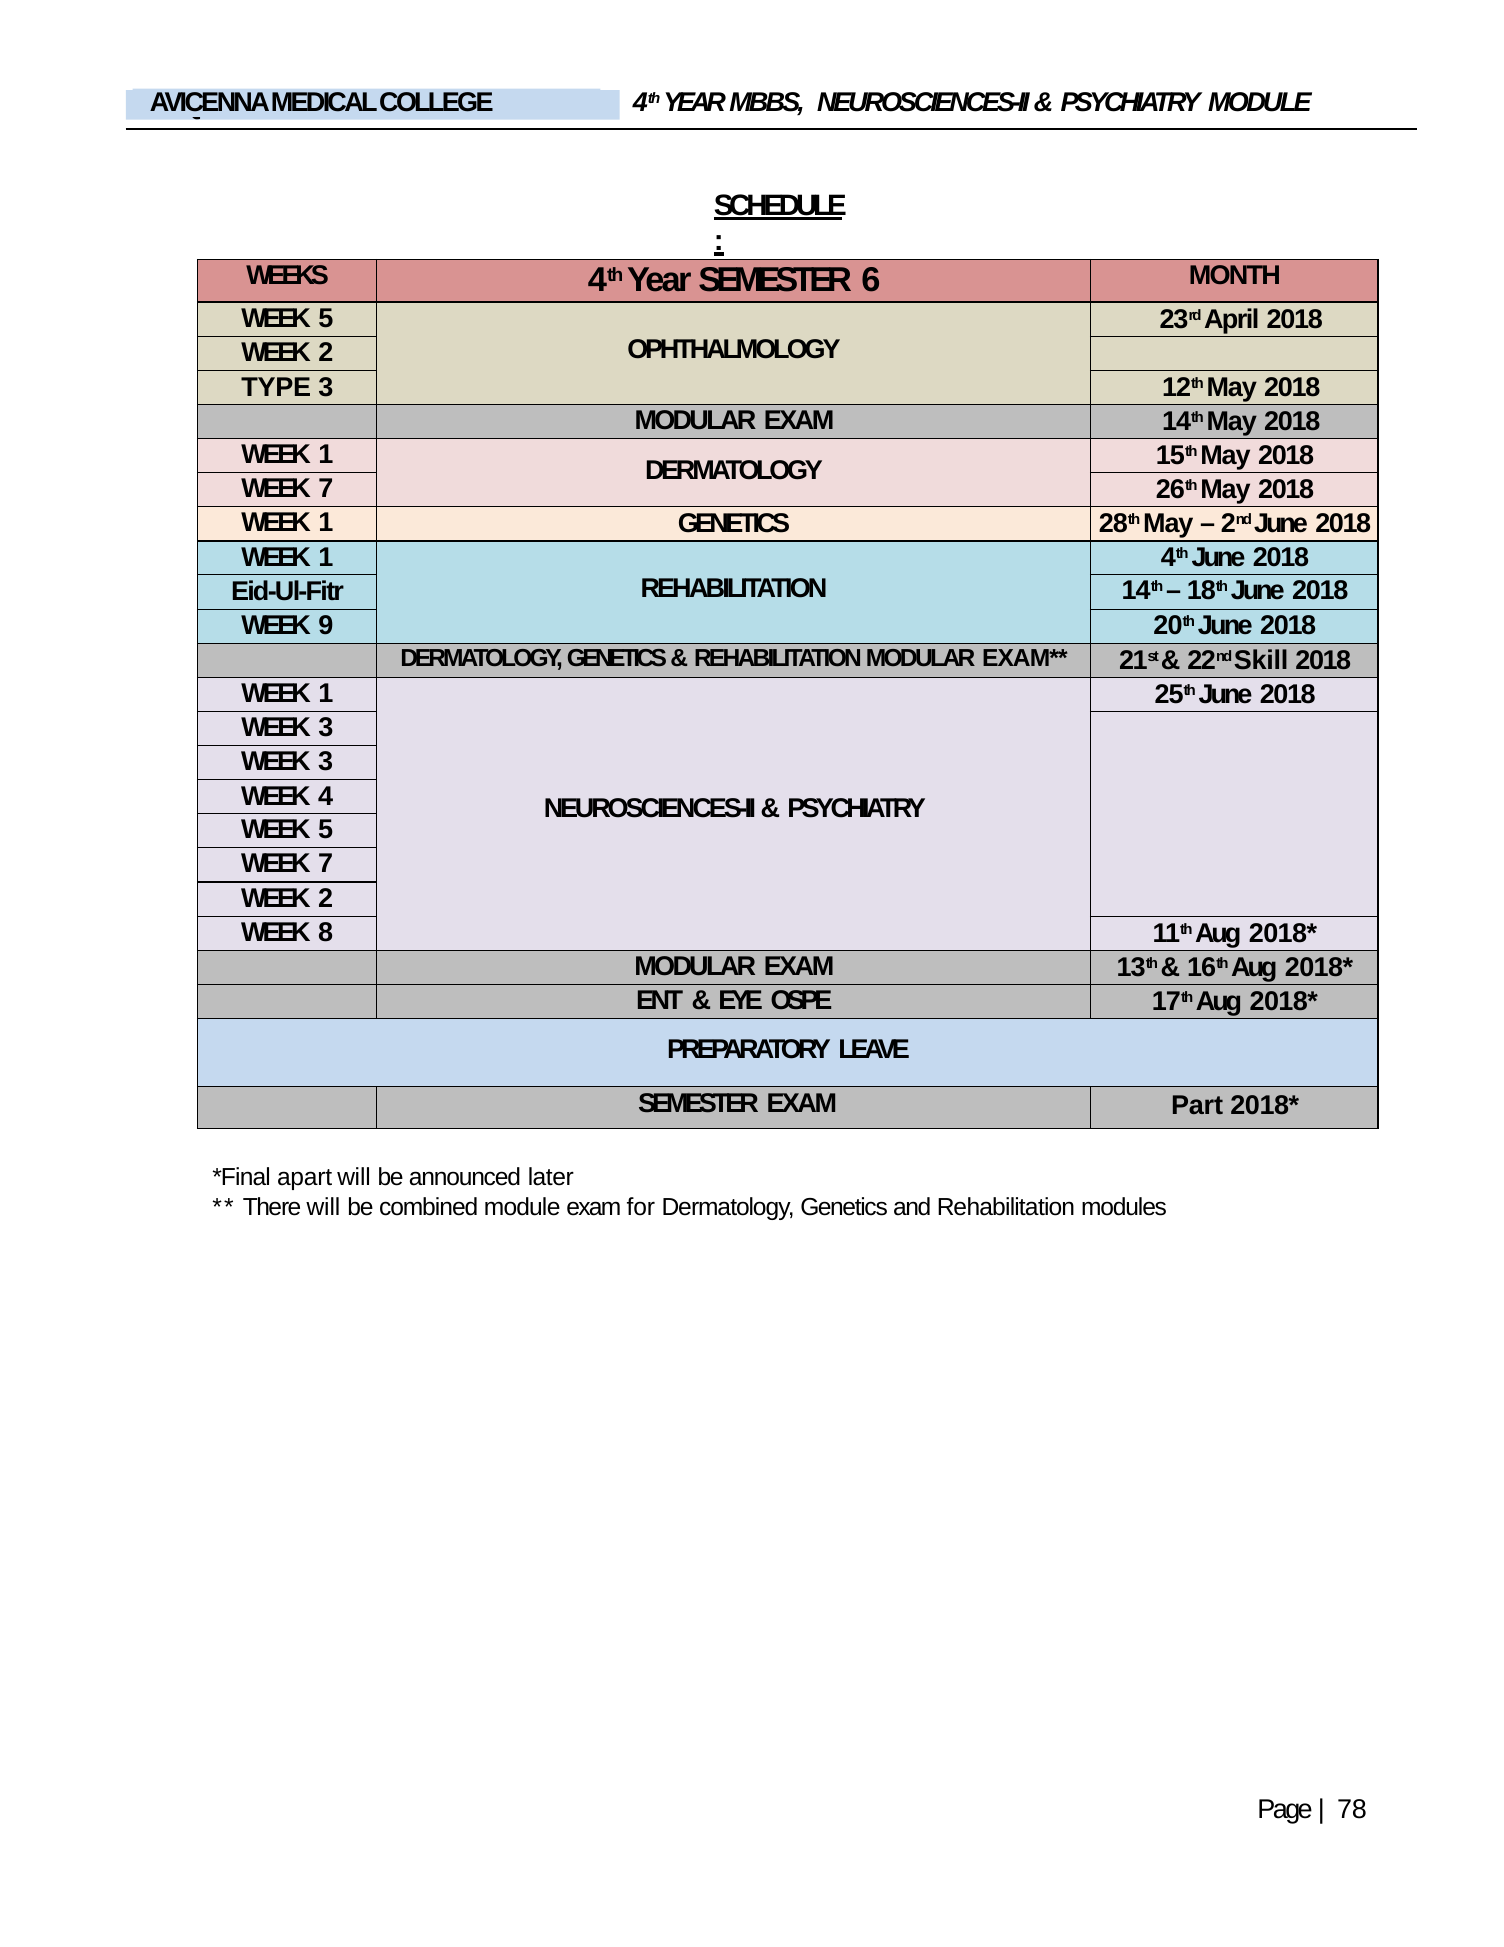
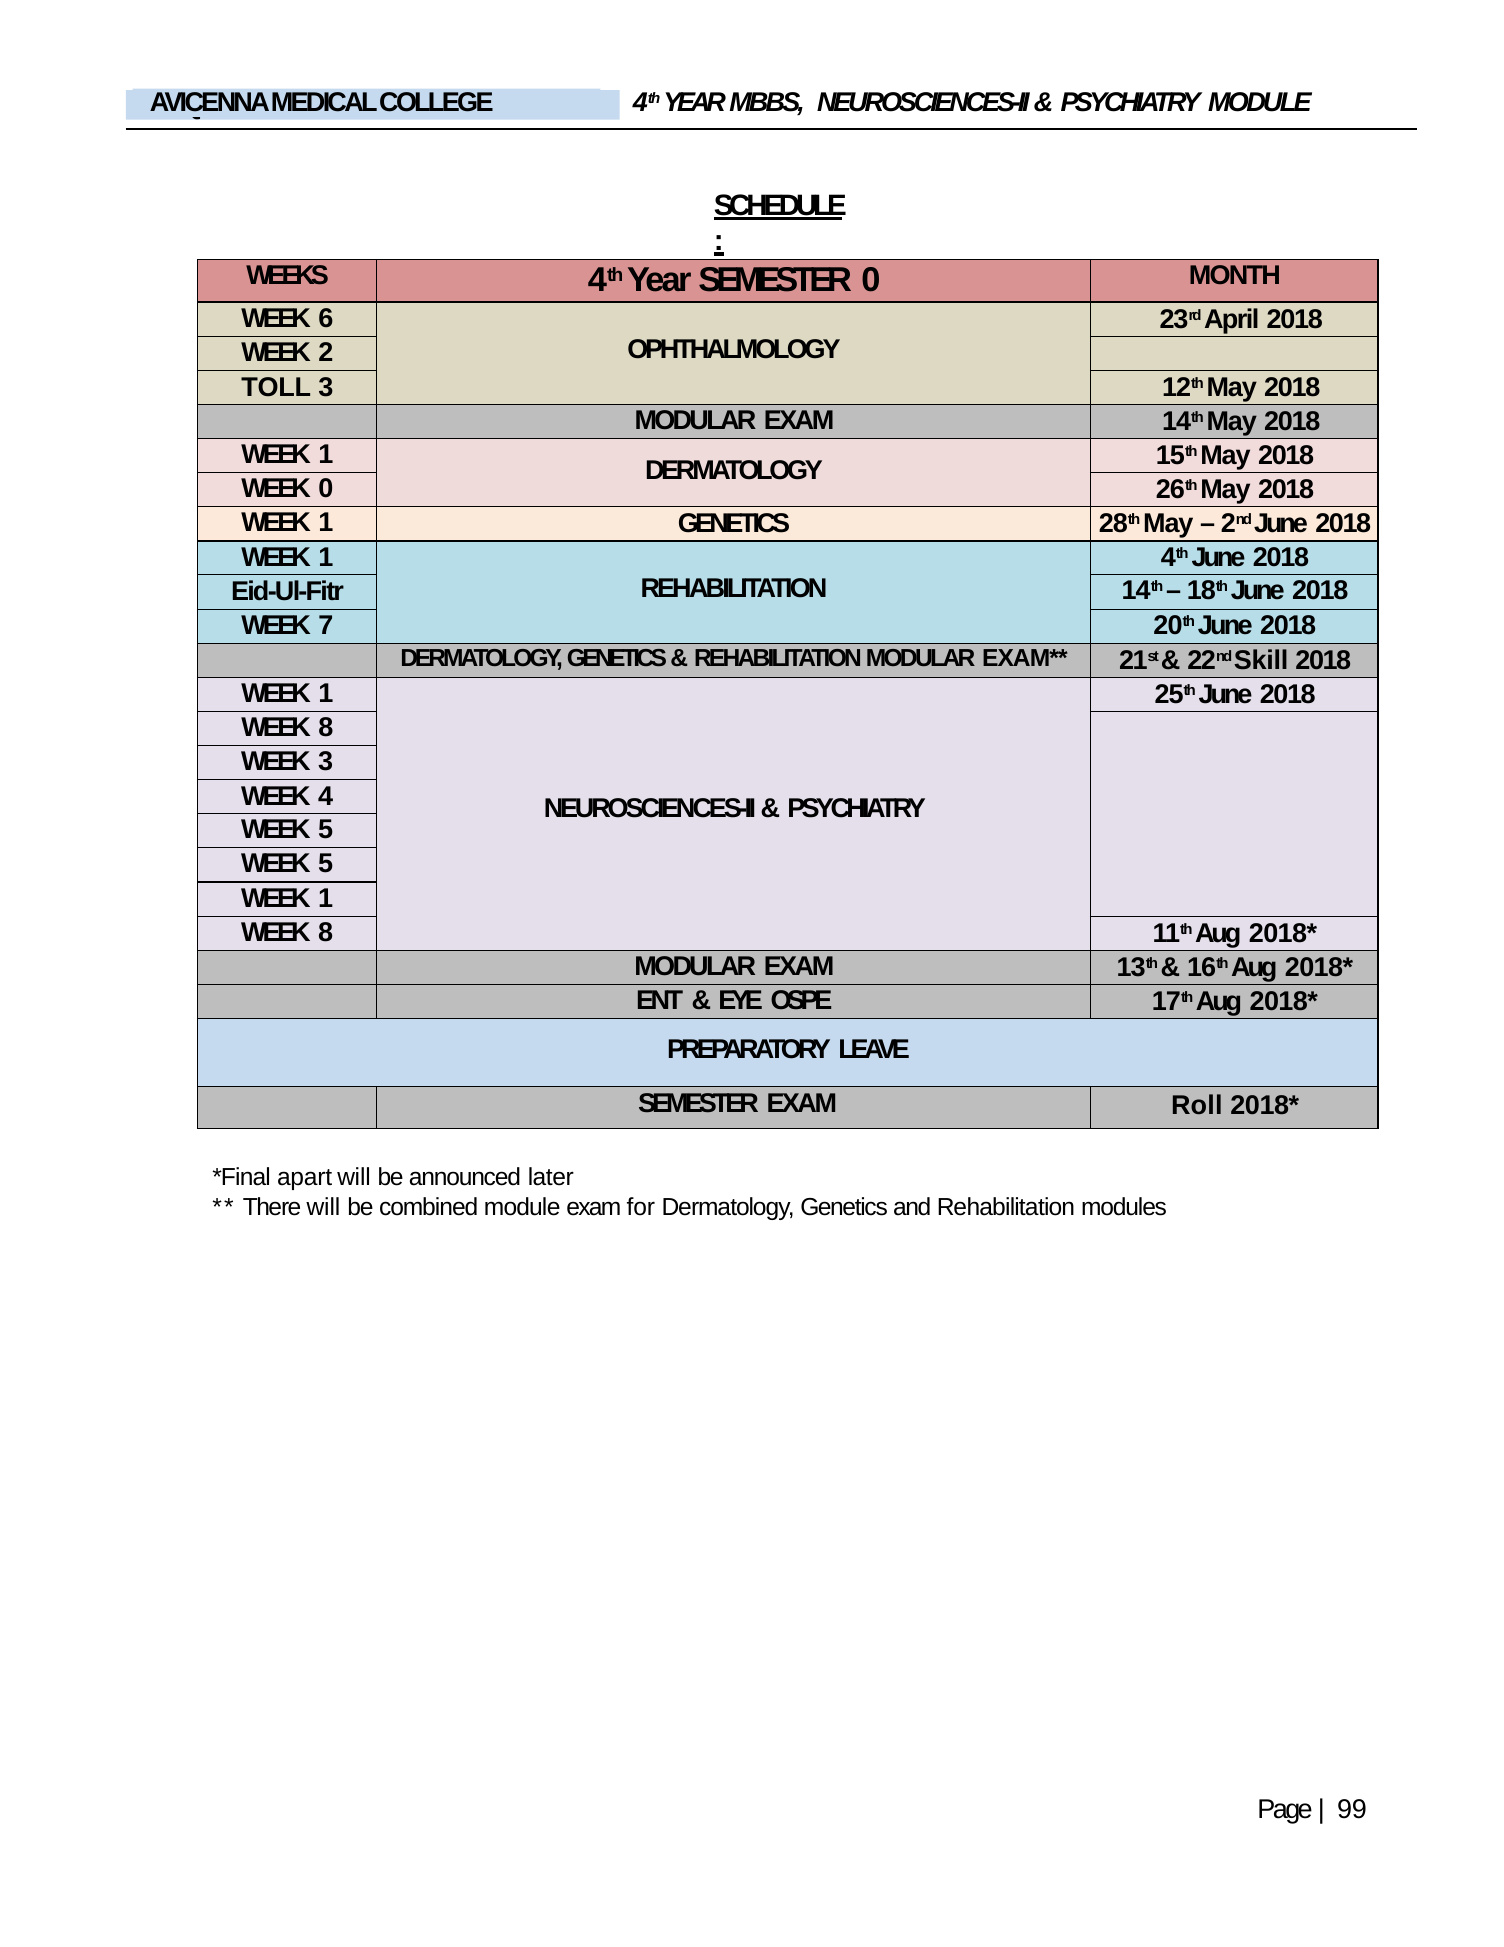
SEMESTER 6: 6 -> 0 (871, 280)
5: 5 -> 6 (326, 318)
TYPE: TYPE -> TOLL (276, 387)
7: 7 -> 0 (326, 489)
9: 9 -> 7 (326, 625)
3: 3 -> 8 (326, 727)
7: 7 -> 5 (326, 864)
2: 2 -> 1 (326, 898)
Part: Part -> Roll (1197, 1105)
78: 78 -> 99 (1352, 1809)
